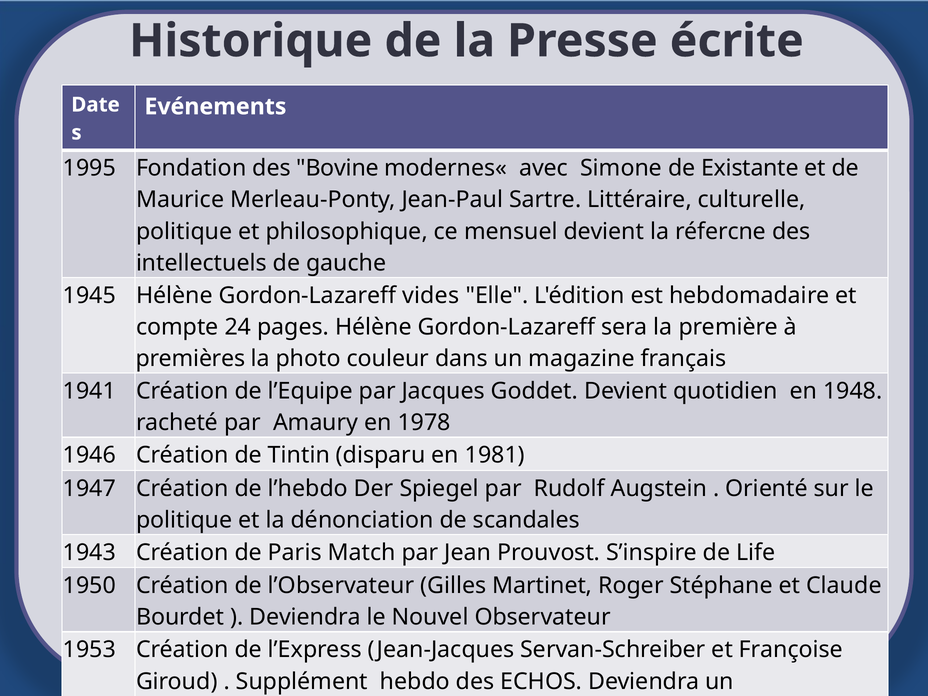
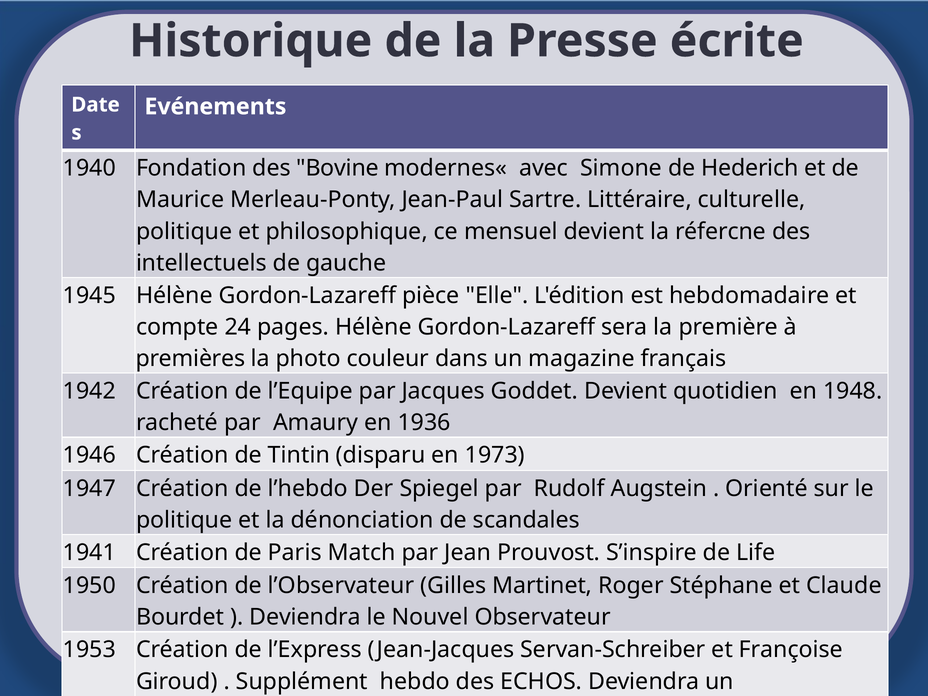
1995: 1995 -> 1940 (89, 168)
Existante: Existante -> Hederich (750, 168)
vides: vides -> pièce (431, 295)
1941: 1941 -> 1942 (89, 391)
1978: 1978 -> 1936 (424, 423)
1981: 1981 -> 1973 (495, 455)
1943: 1943 -> 1941 (89, 553)
